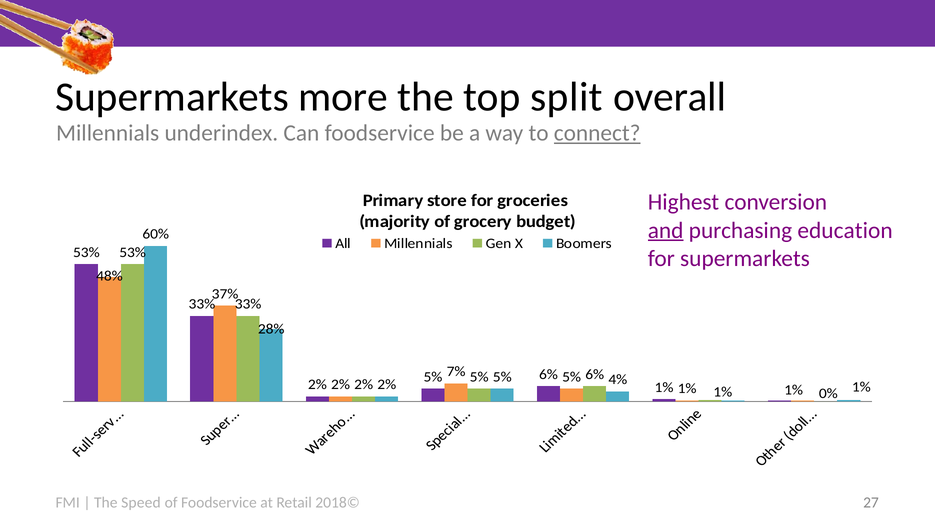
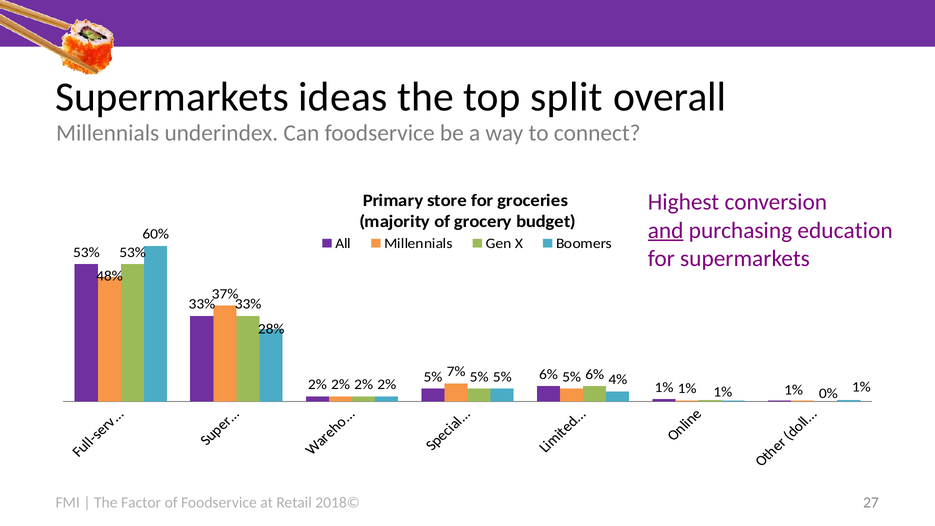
more: more -> ideas (343, 97)
connect underline: present -> none (597, 133)
Speed: Speed -> Factor (141, 503)
